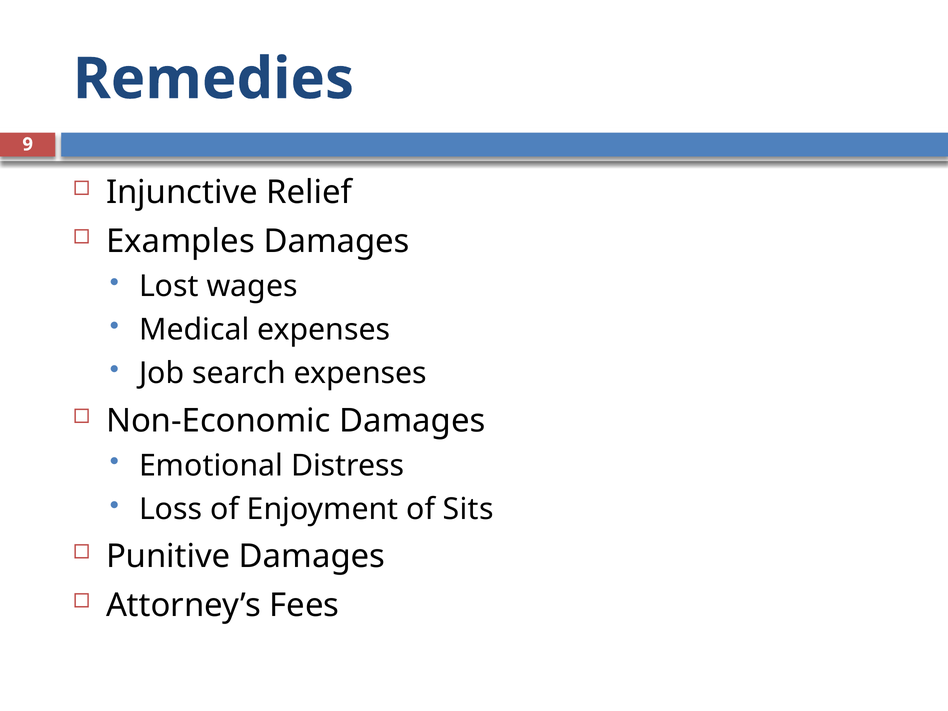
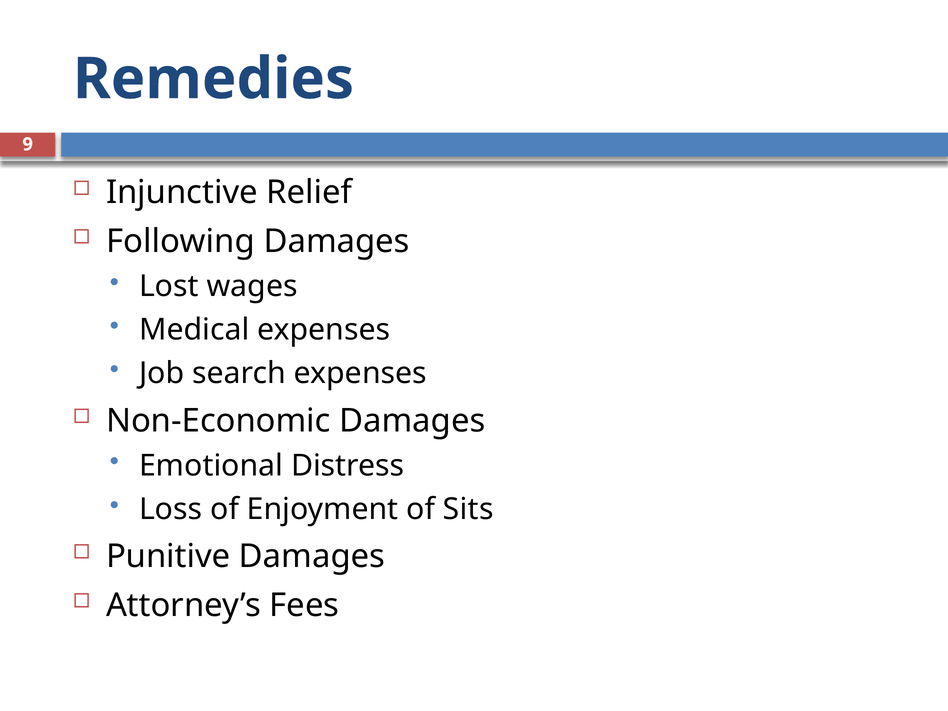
Examples: Examples -> Following (181, 241)
